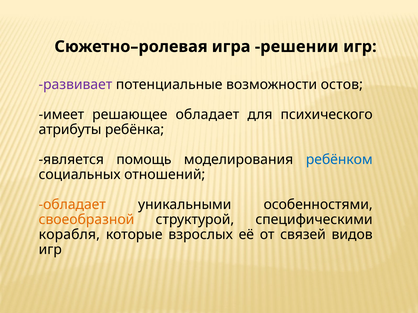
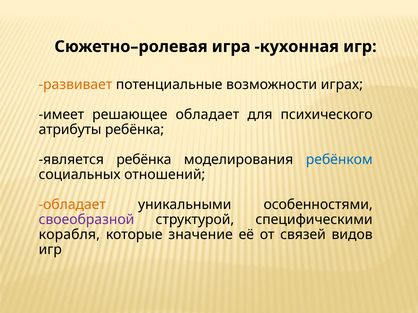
решении: решении -> кухонная (297, 47)
развивает colour: purple -> orange (75, 85)
остов: остов -> играх (342, 85)
является помощь: помощь -> ребёнка (144, 160)
своеобразной colour: orange -> purple (87, 220)
взрослых: взрослых -> значение (201, 235)
